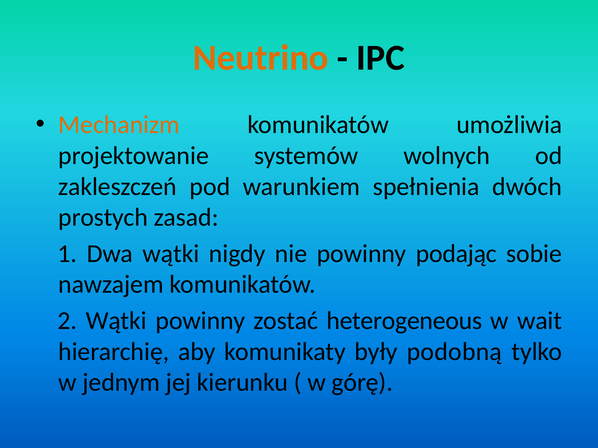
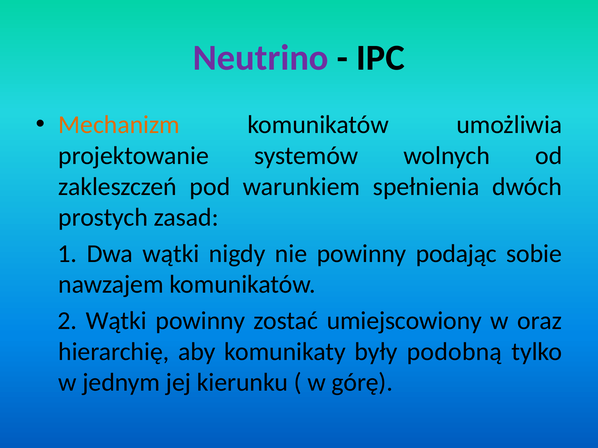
Neutrino colour: orange -> purple (261, 58)
heterogeneous: heterogeneous -> umiejscowiony (404, 321)
wait: wait -> oraz (540, 321)
